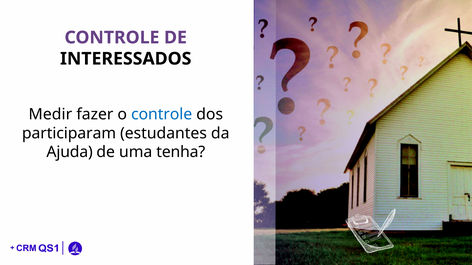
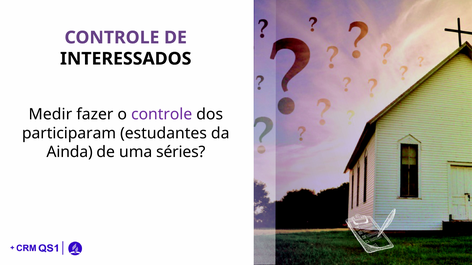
controle colour: blue -> purple (162, 115)
Ajuda: Ajuda -> Ainda (70, 152)
tenha: tenha -> séries (181, 152)
